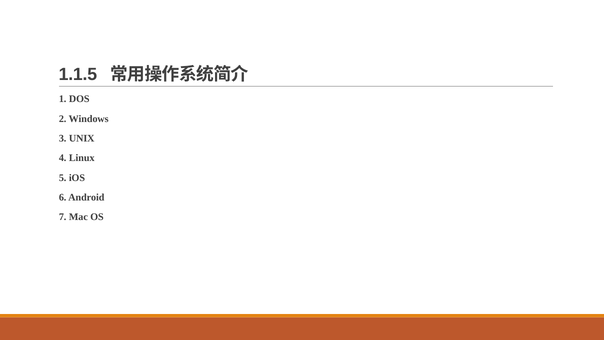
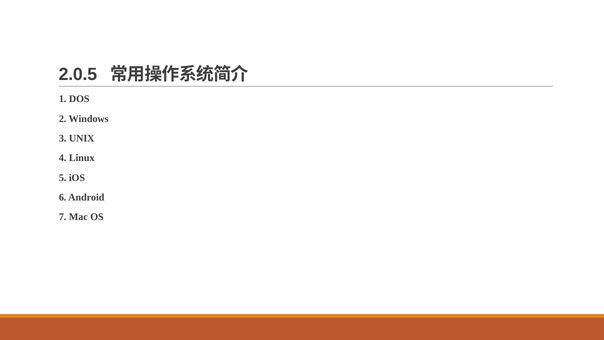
1.1.5: 1.1.5 -> 2.0.5 (78, 74)
